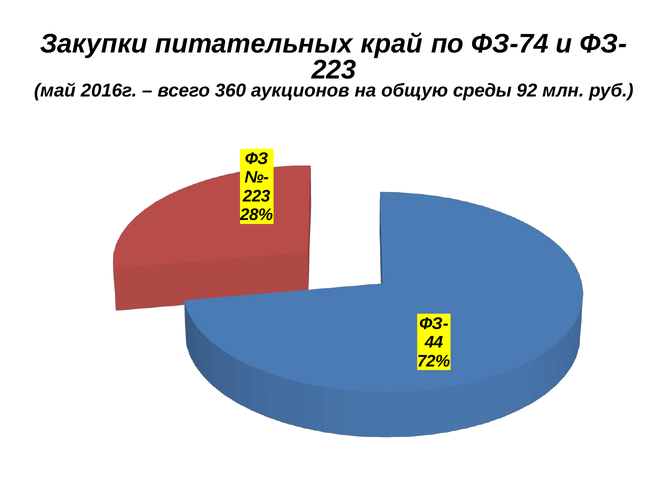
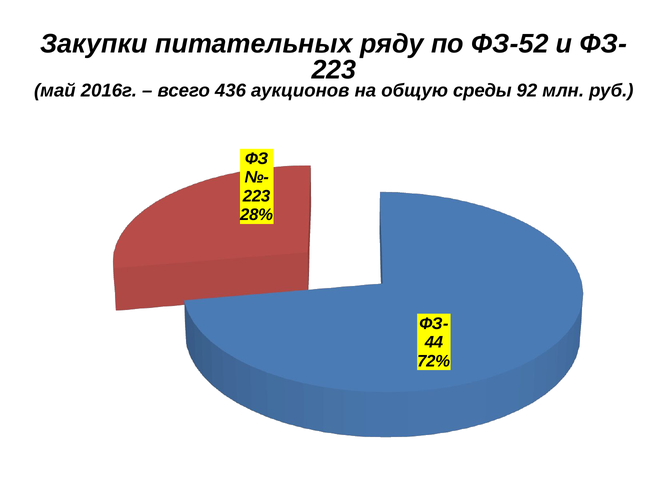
край: край -> ряду (392, 44)
ФЗ-74: ФЗ-74 -> ФЗ-52 (510, 44)
360: 360 -> 436 (230, 90)
